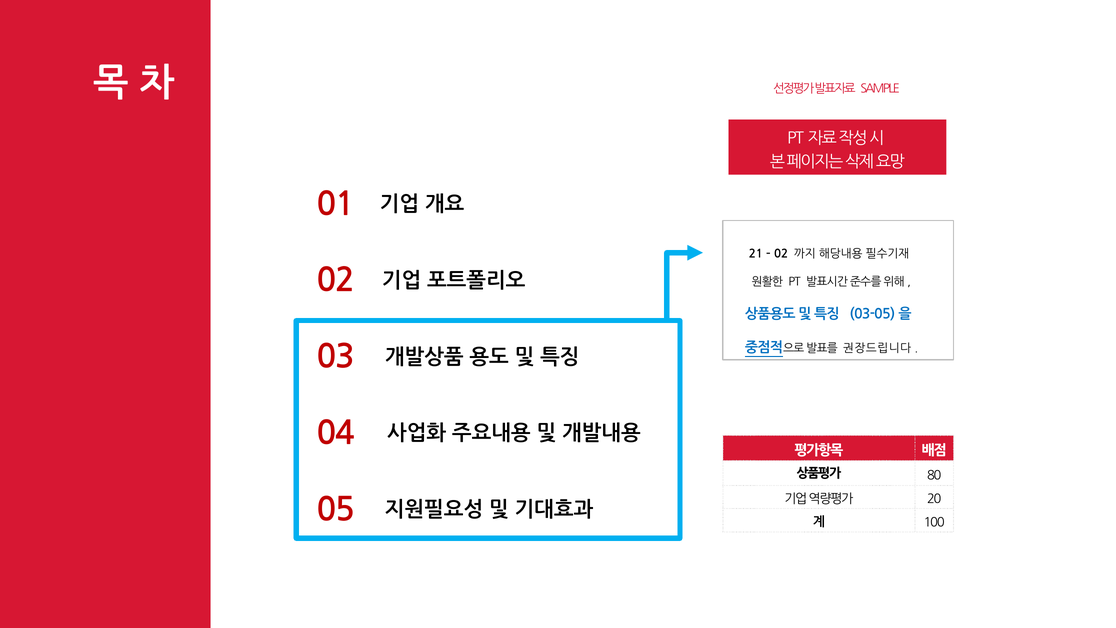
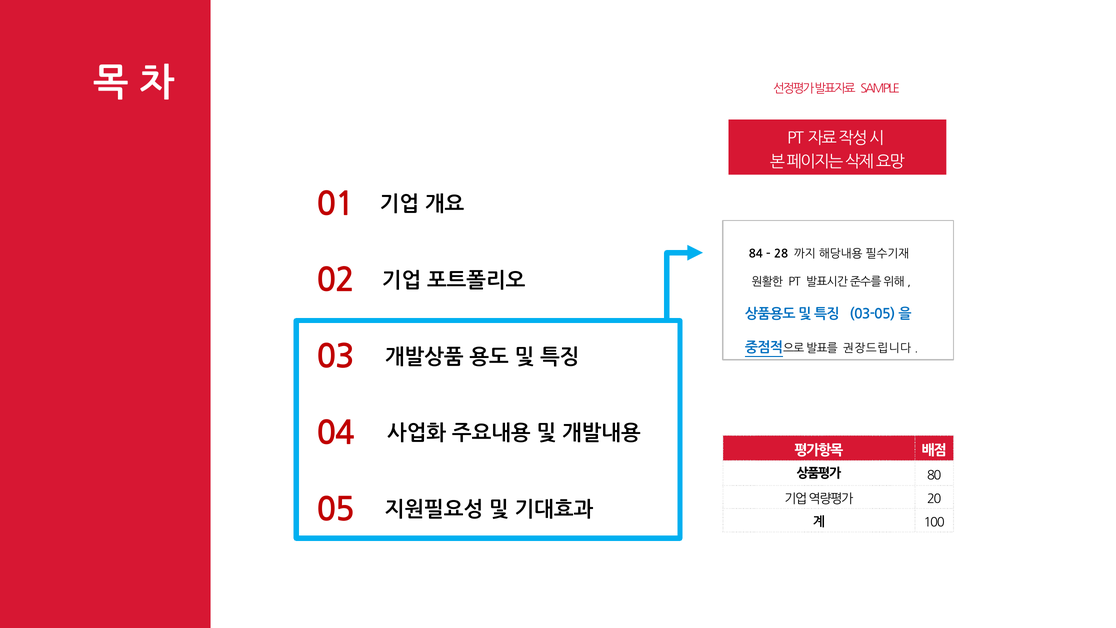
21: 21 -> 84 (756, 254)
02: 02 -> 28 (781, 254)
